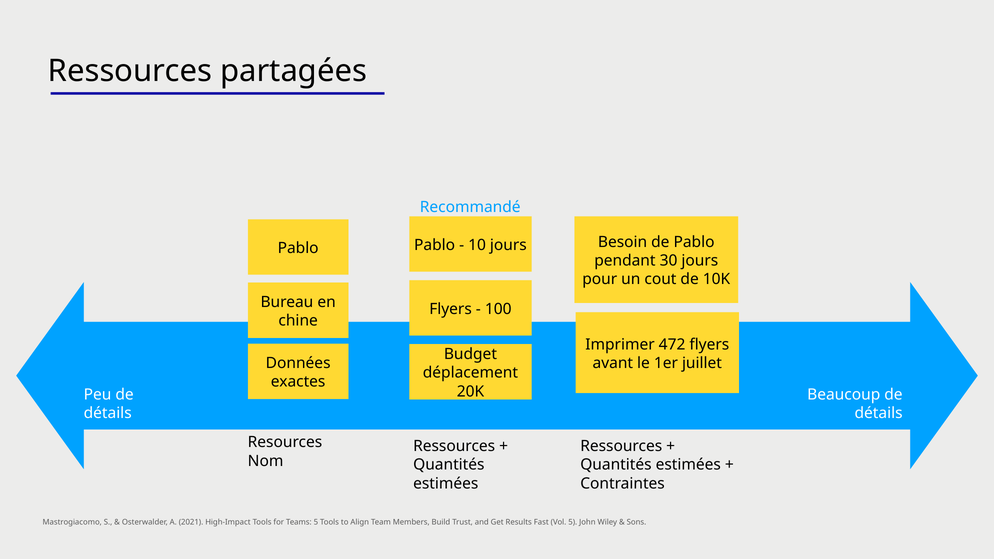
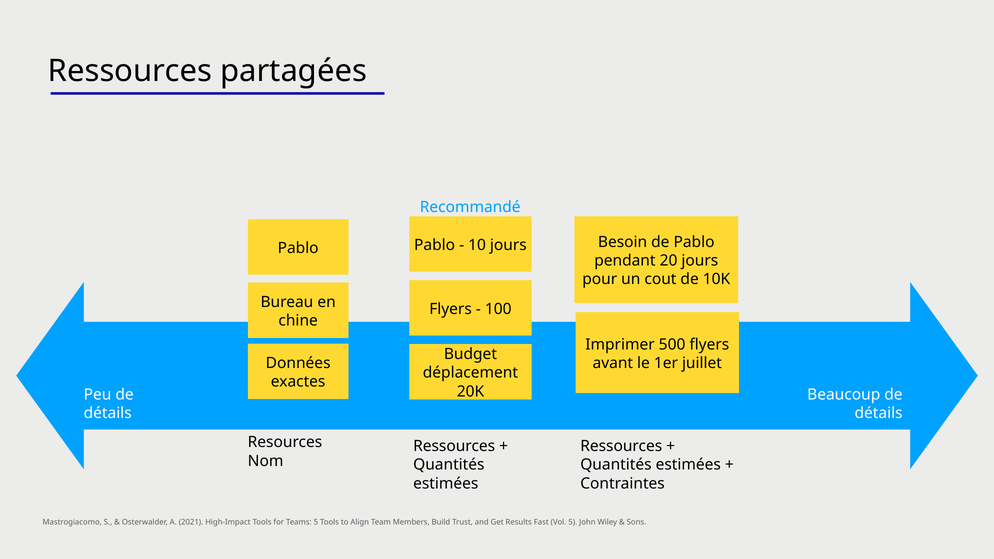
30: 30 -> 20 (669, 261)
472: 472 -> 500 (672, 344)
